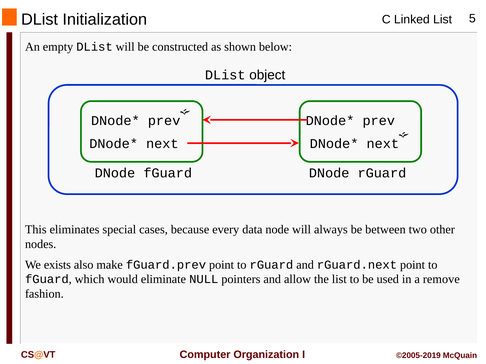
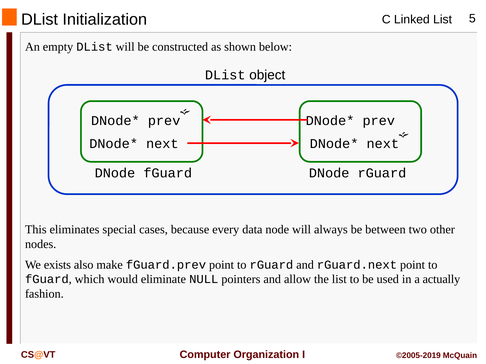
remove: remove -> actually (441, 280)
